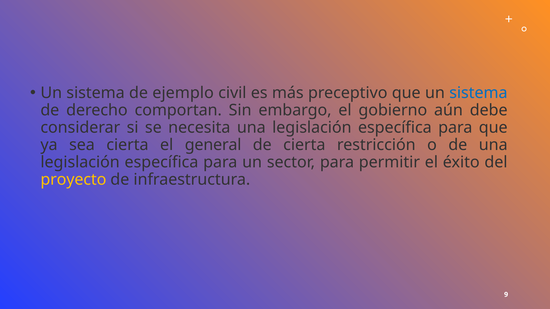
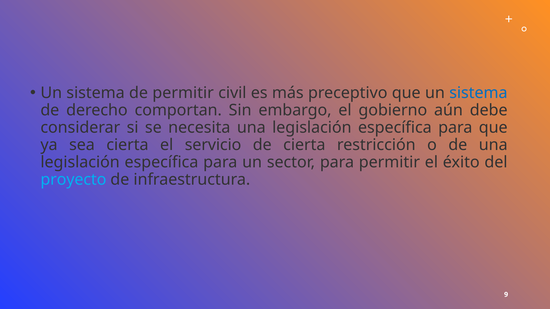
de ejemplo: ejemplo -> permitir (183, 93)
general: general -> servicio (213, 145)
proyecto colour: yellow -> light blue (73, 180)
